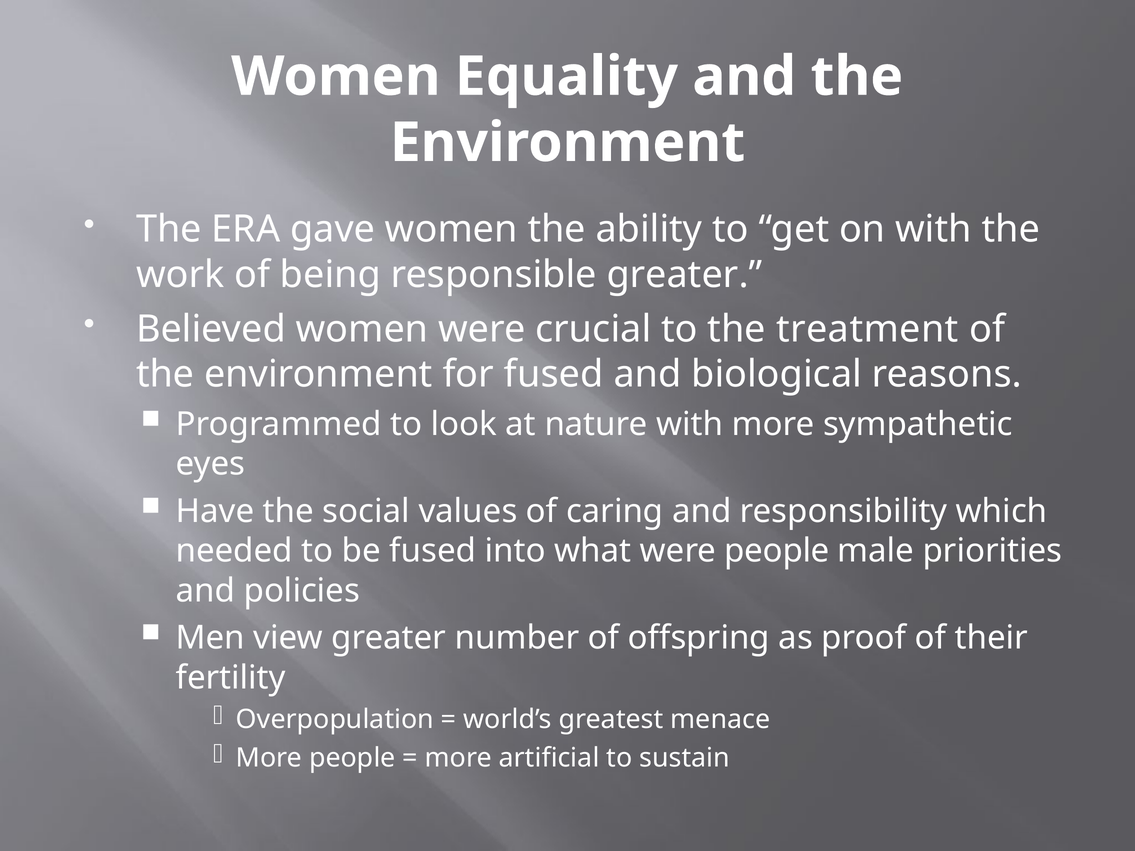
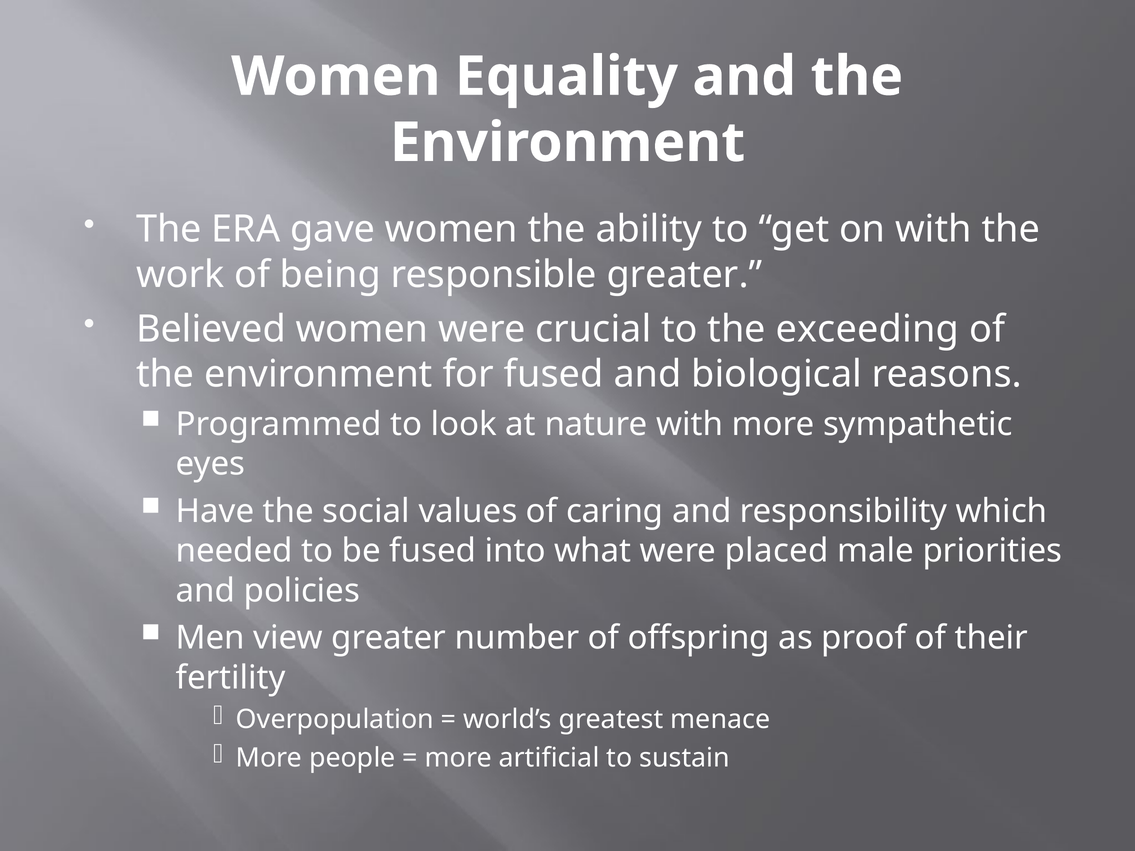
treatment: treatment -> exceeding (867, 329)
were people: people -> placed (777, 551)
